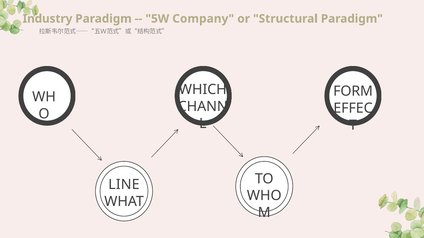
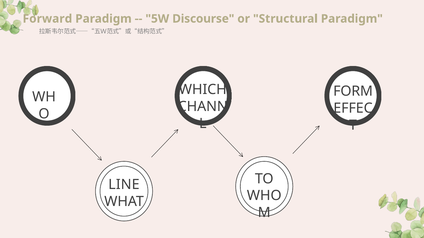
Industry: Industry -> Forward (47, 19)
Company: Company -> Discourse (203, 19)
